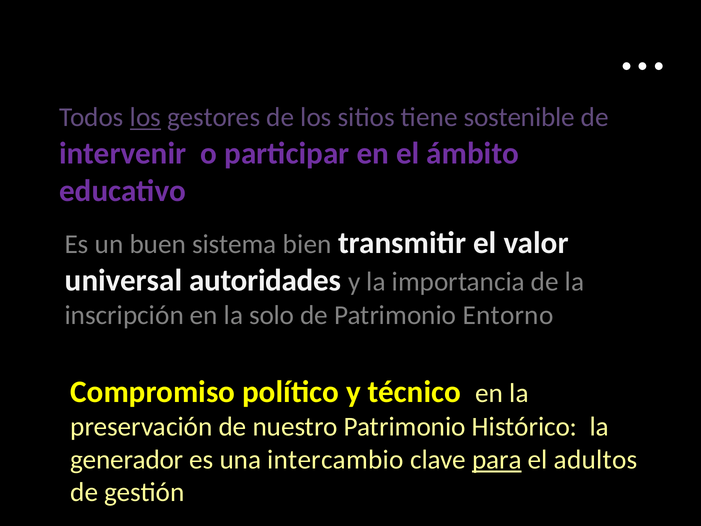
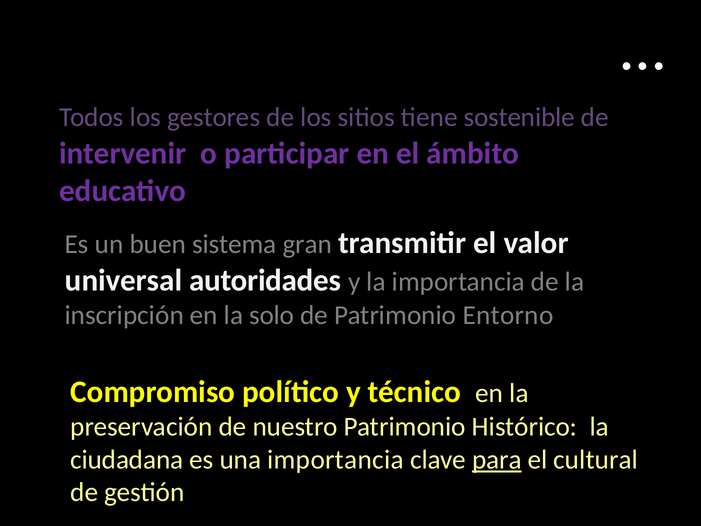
los underline: present -> none (145, 117)
bien: bien -> gran (307, 244)
generador: generador -> ciudadana (127, 460)
una intercambio: intercambio -> importancia (335, 460)
adultos: adultos -> cultural (596, 460)
